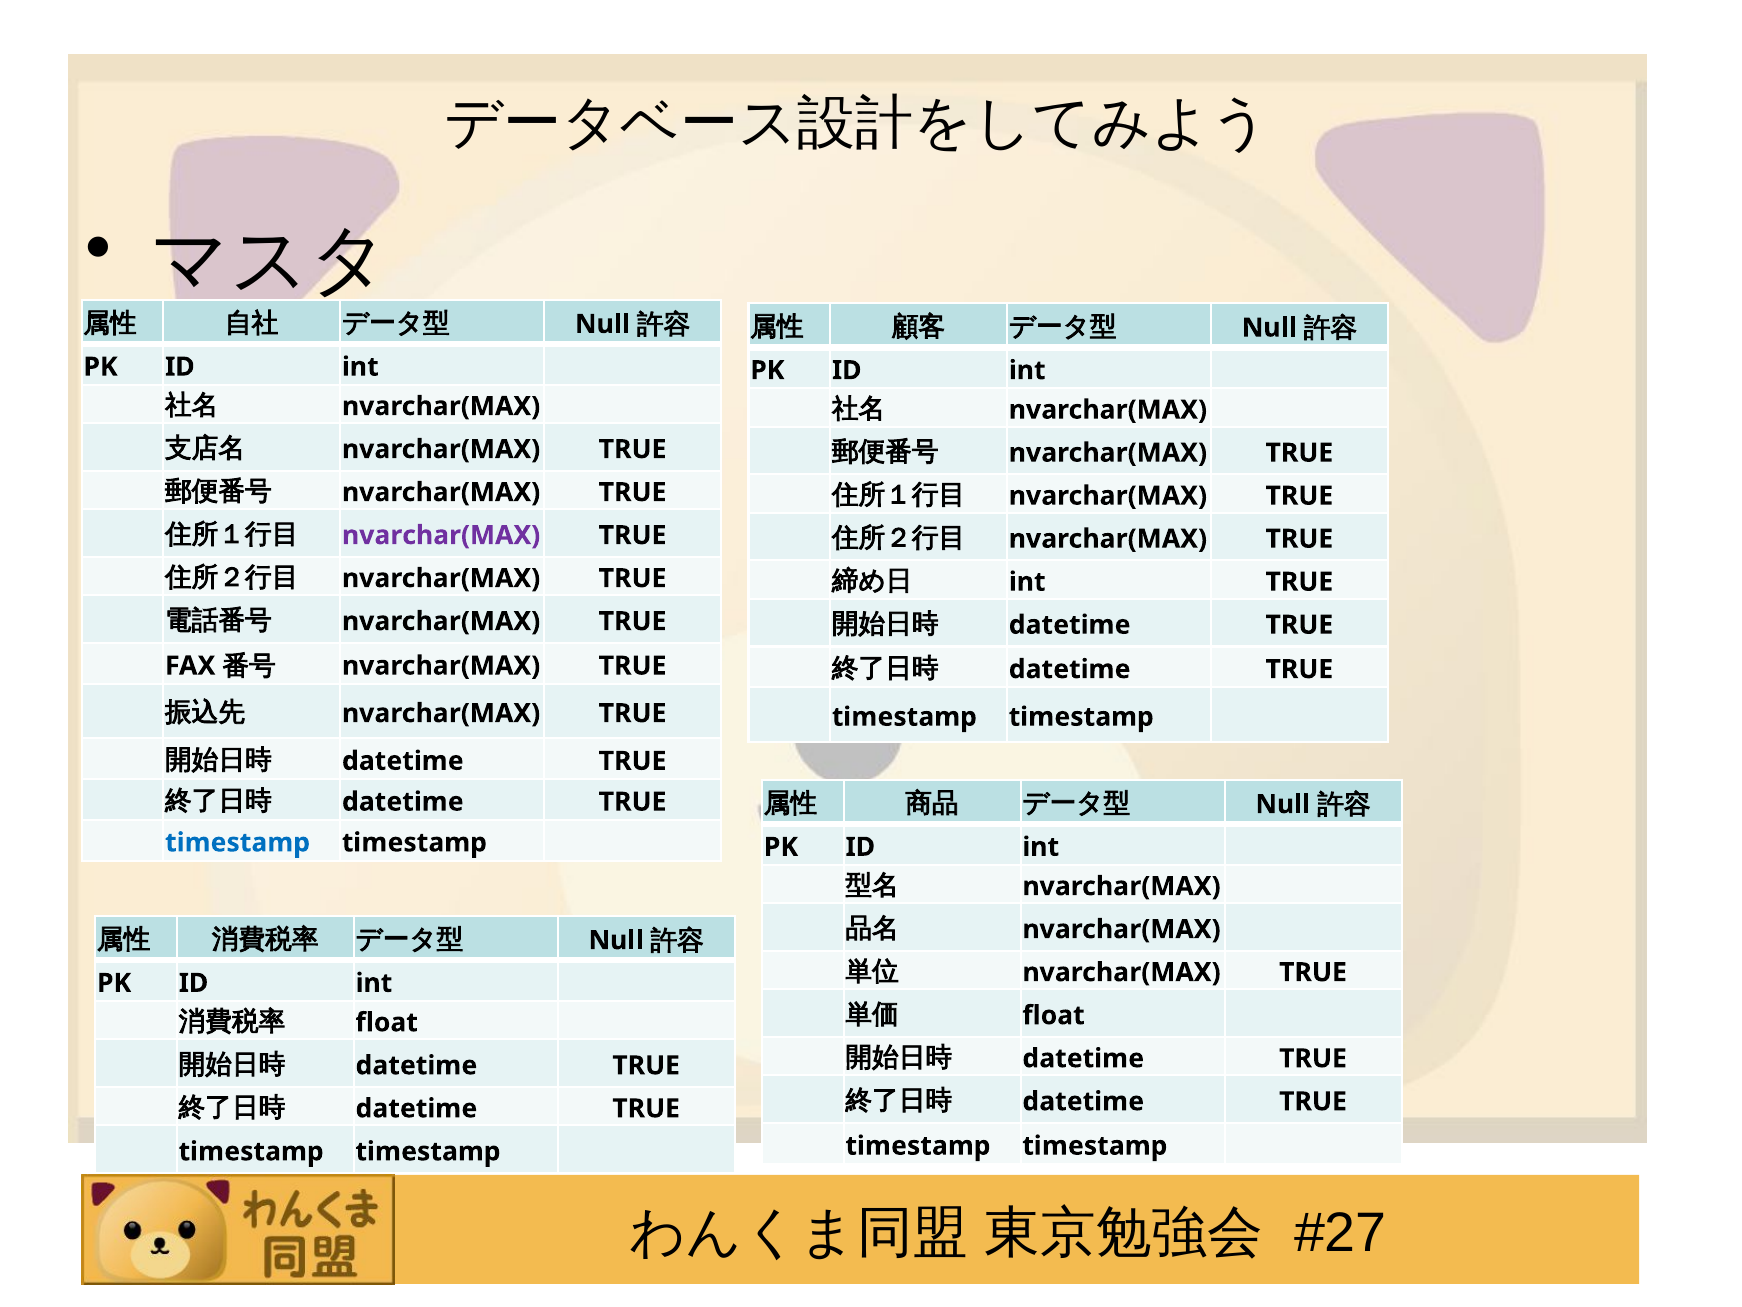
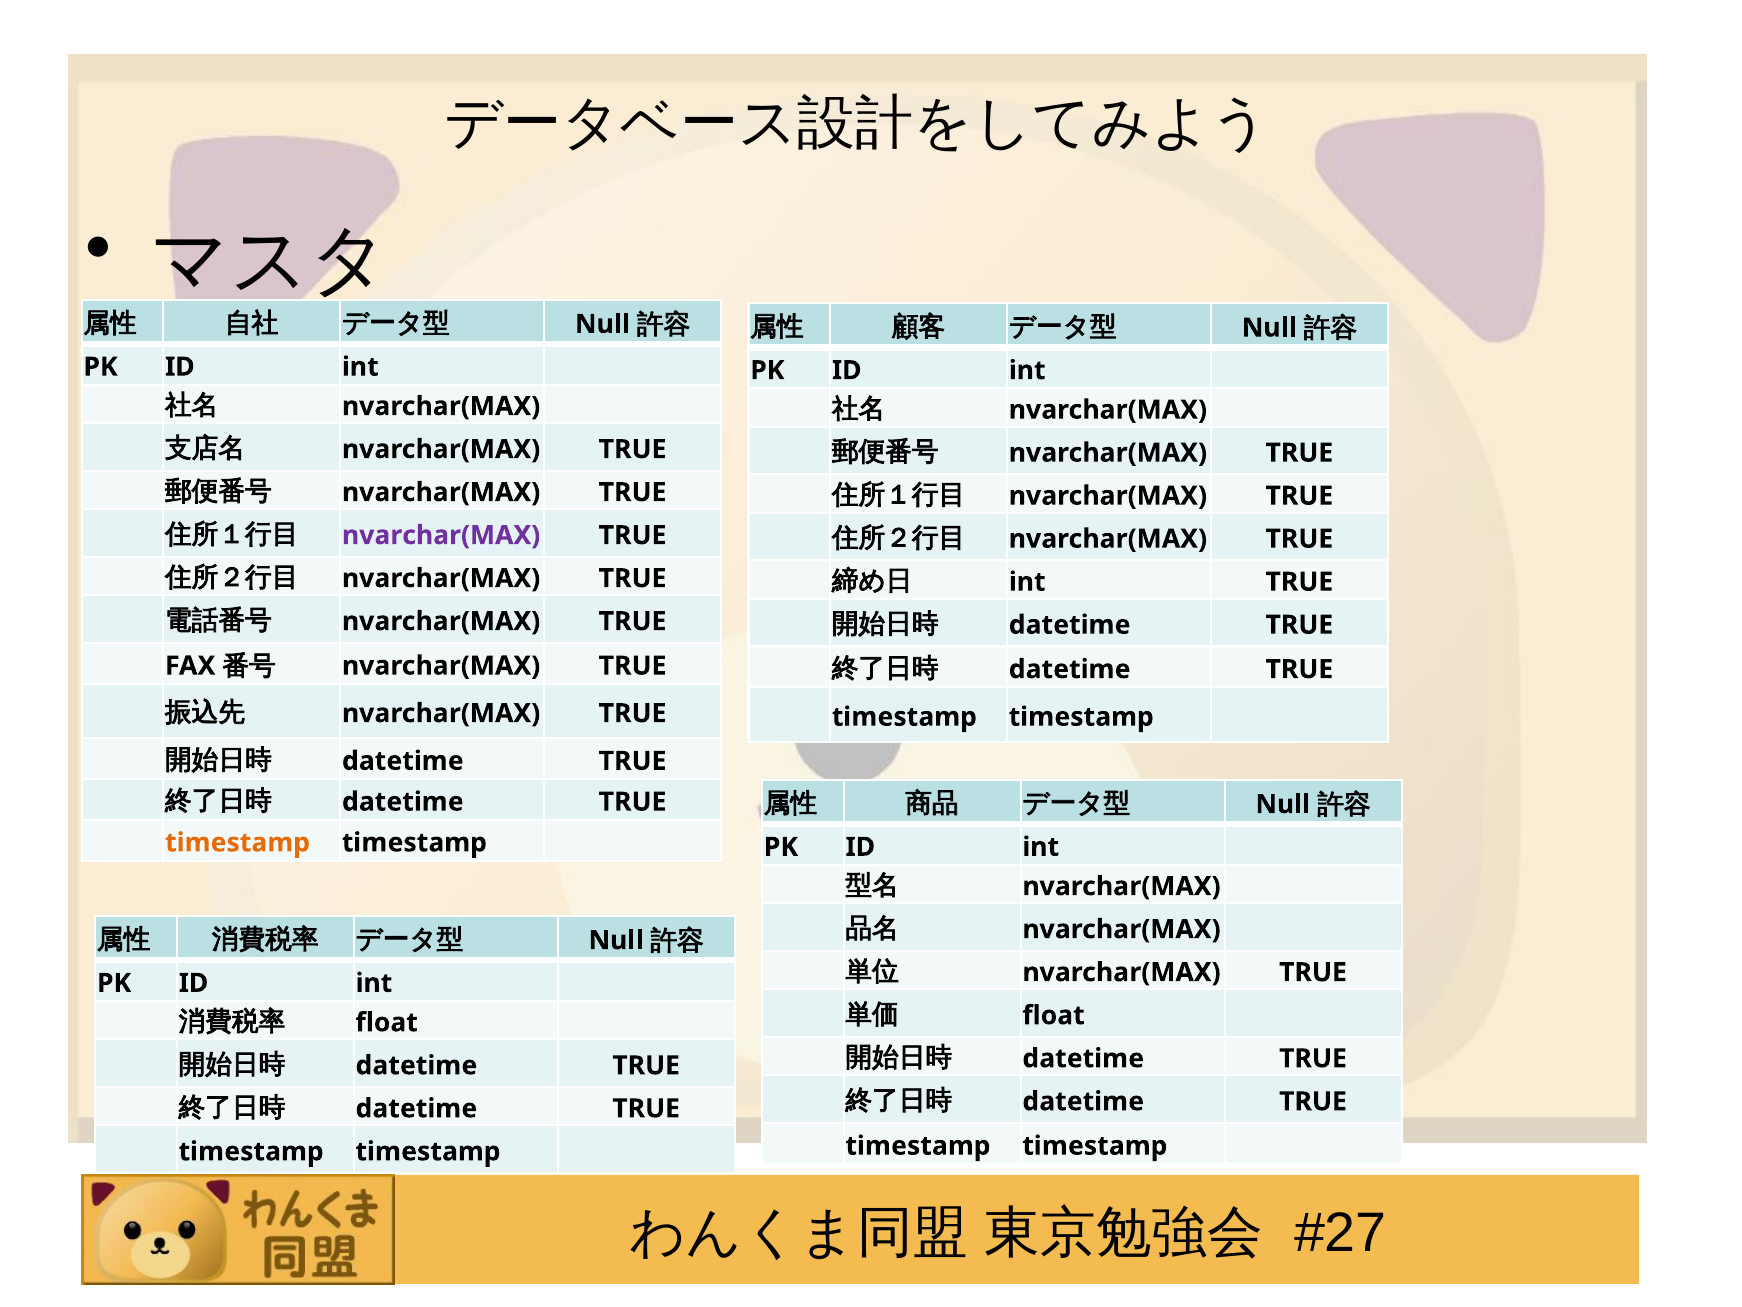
timestamp colour: blue -> orange (238, 842)
